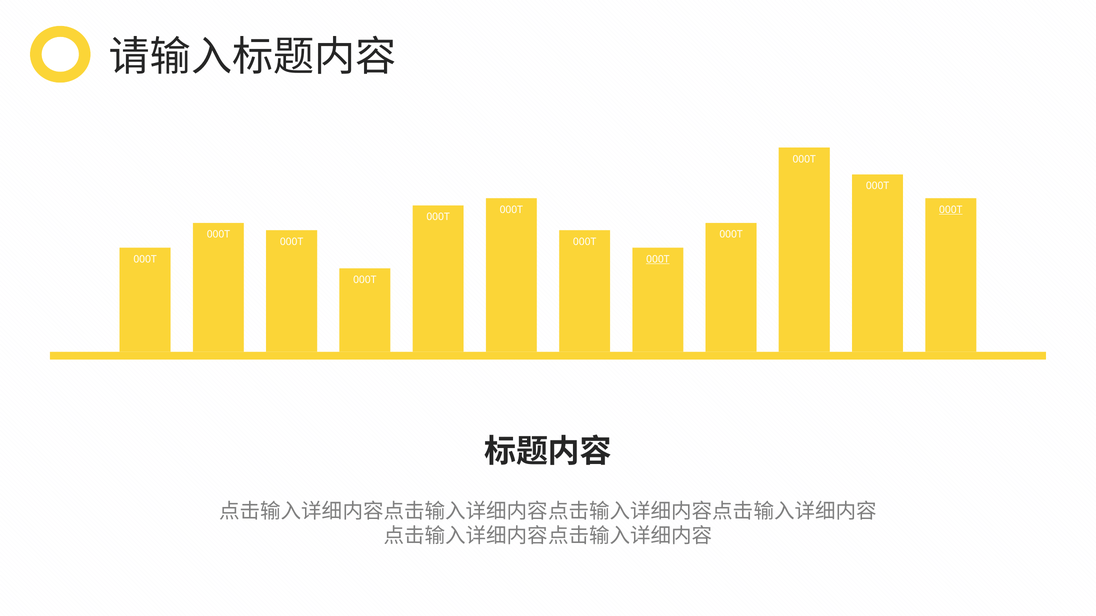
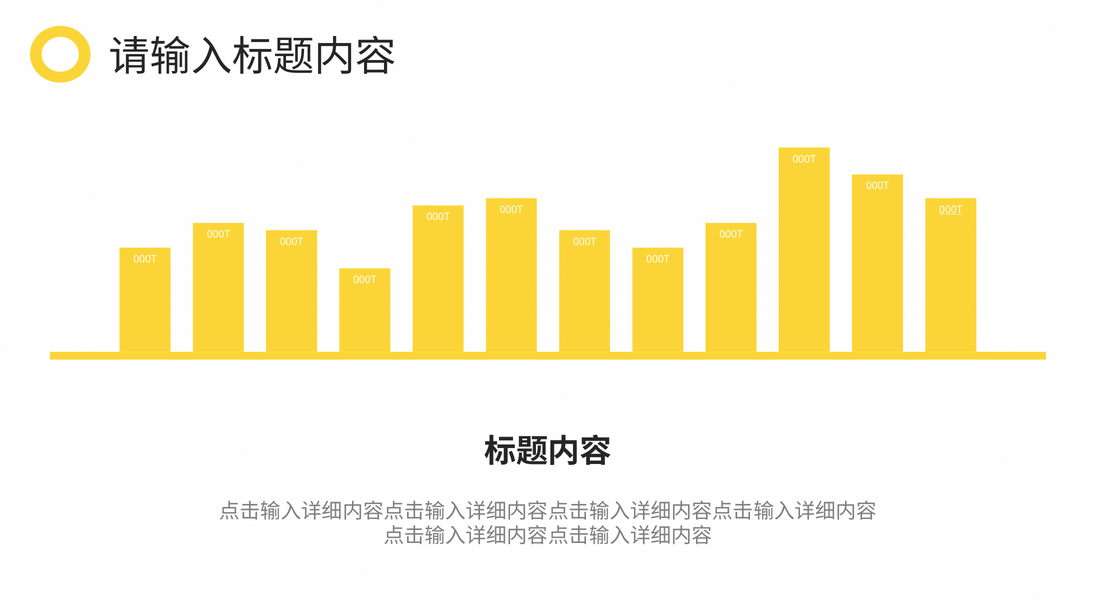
000T underline: present -> none (658, 260)
